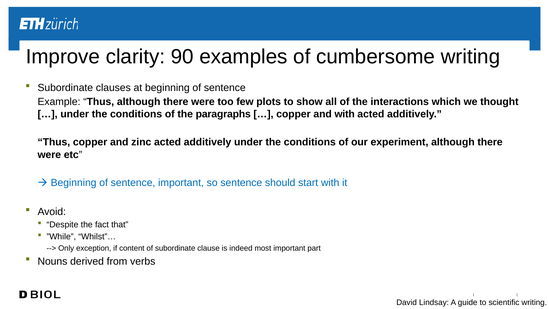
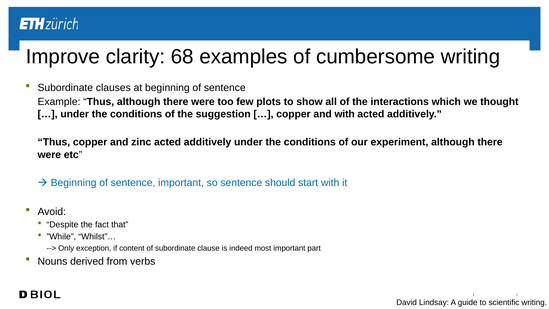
90: 90 -> 68 (182, 57)
paragraphs: paragraphs -> suggestion (223, 114)
